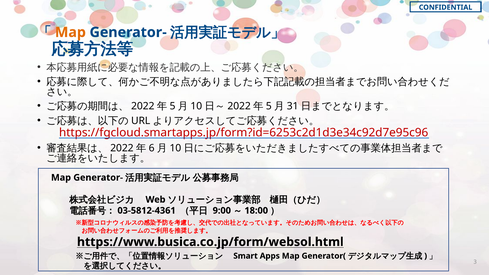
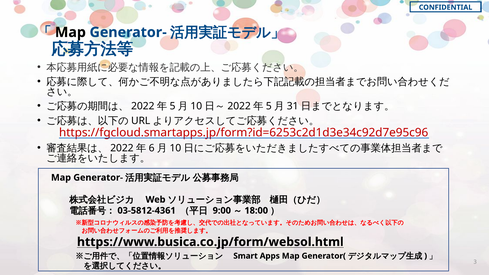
Map colour: orange -> black (70, 32)
